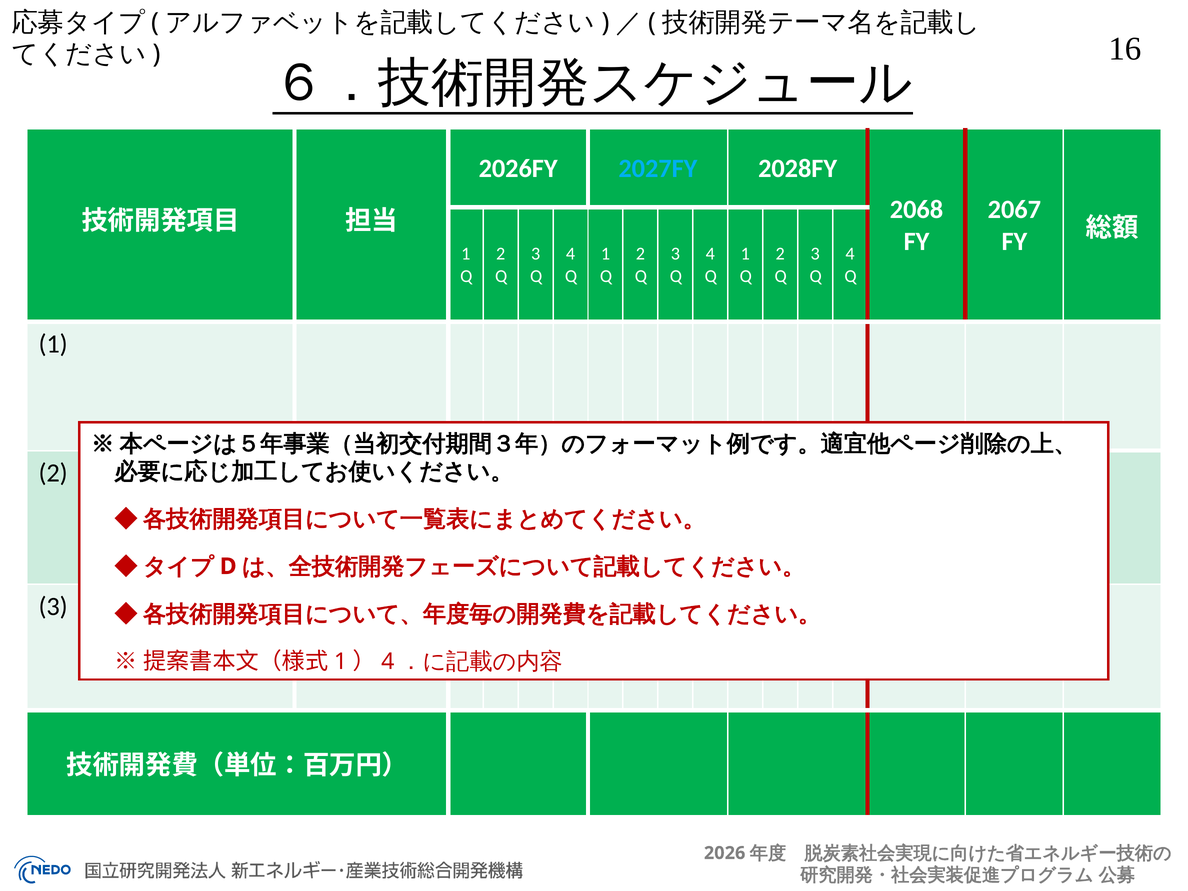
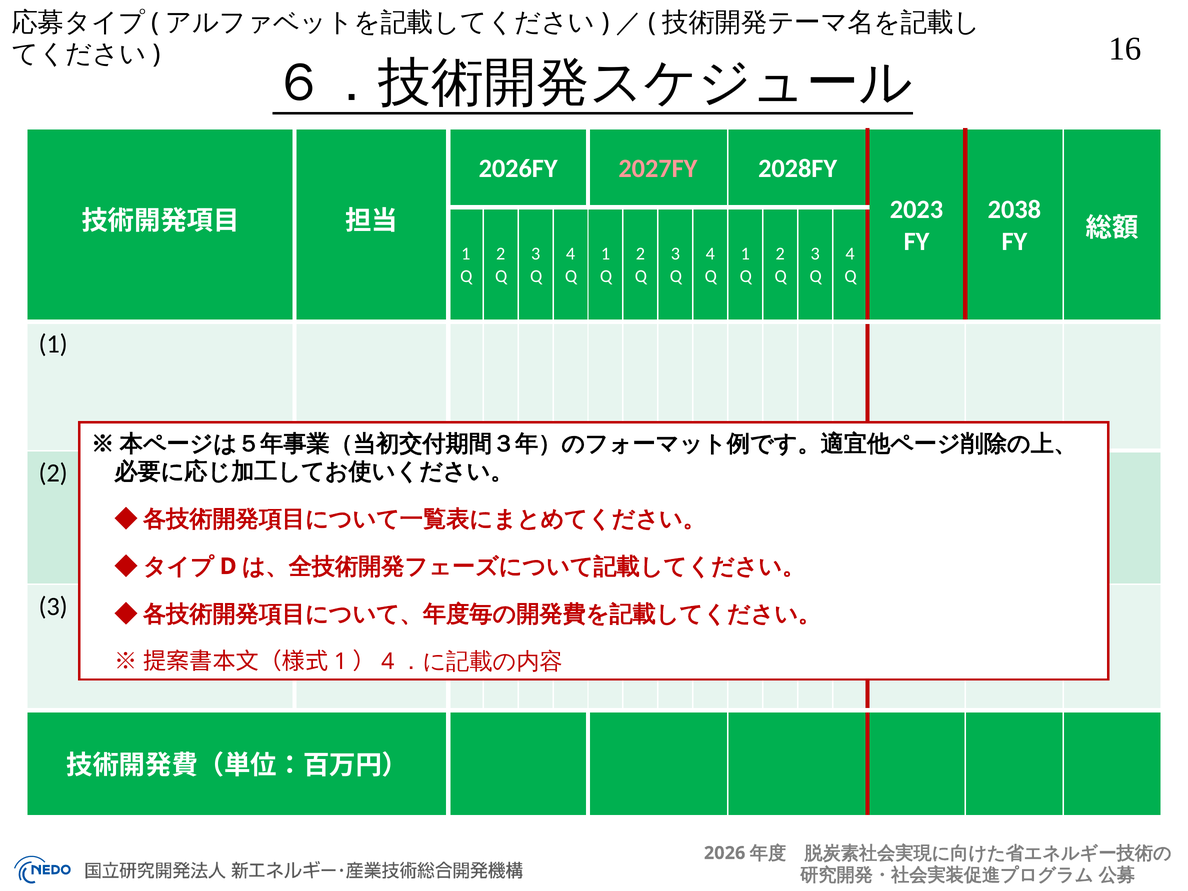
2027FY colour: light blue -> pink (658, 168)
2068: 2068 -> 2023 (916, 209)
2067: 2067 -> 2038 (1014, 209)
